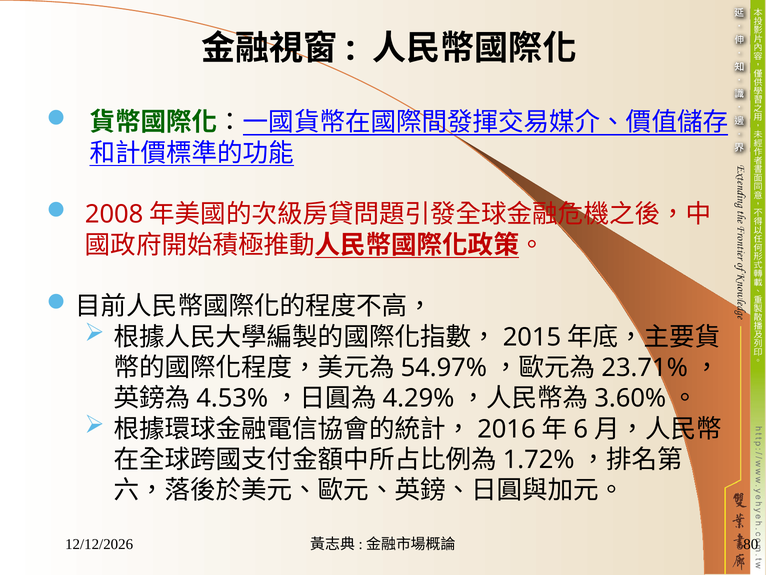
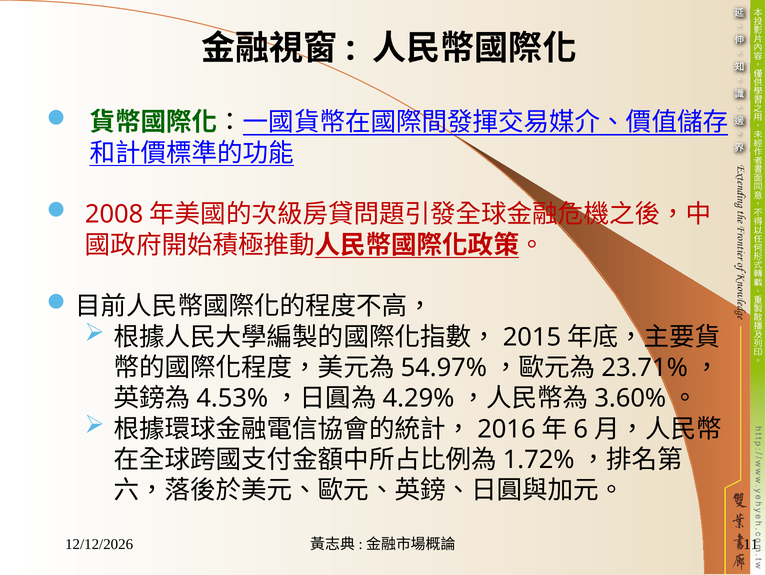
80: 80 -> 11 (751, 544)
